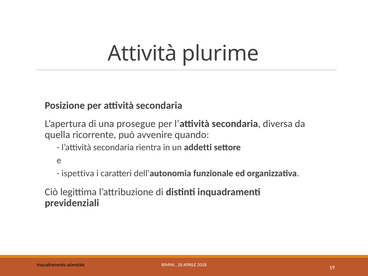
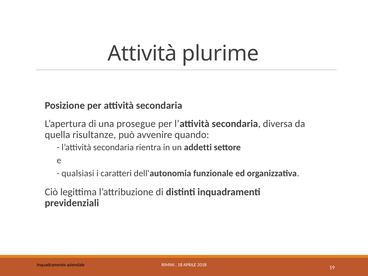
ricorrente: ricorrente -> risultanze (94, 135)
ispettiva: ispettiva -> qualsiasi (78, 173)
